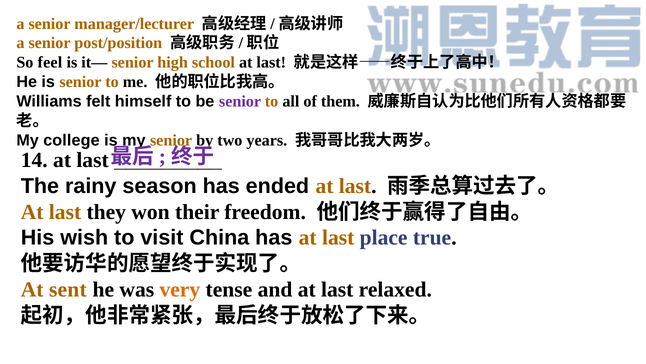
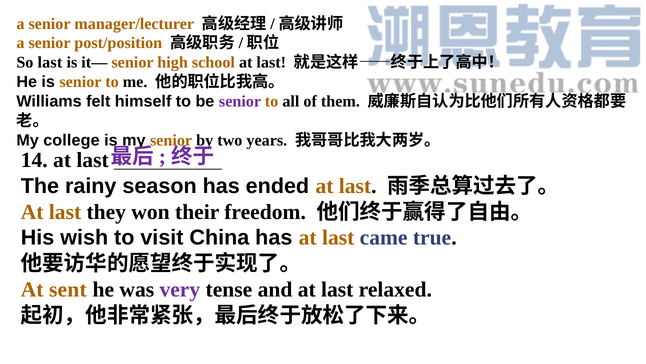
So feel: feel -> last (50, 62)
place: place -> came (384, 237)
very colour: orange -> purple (180, 289)
